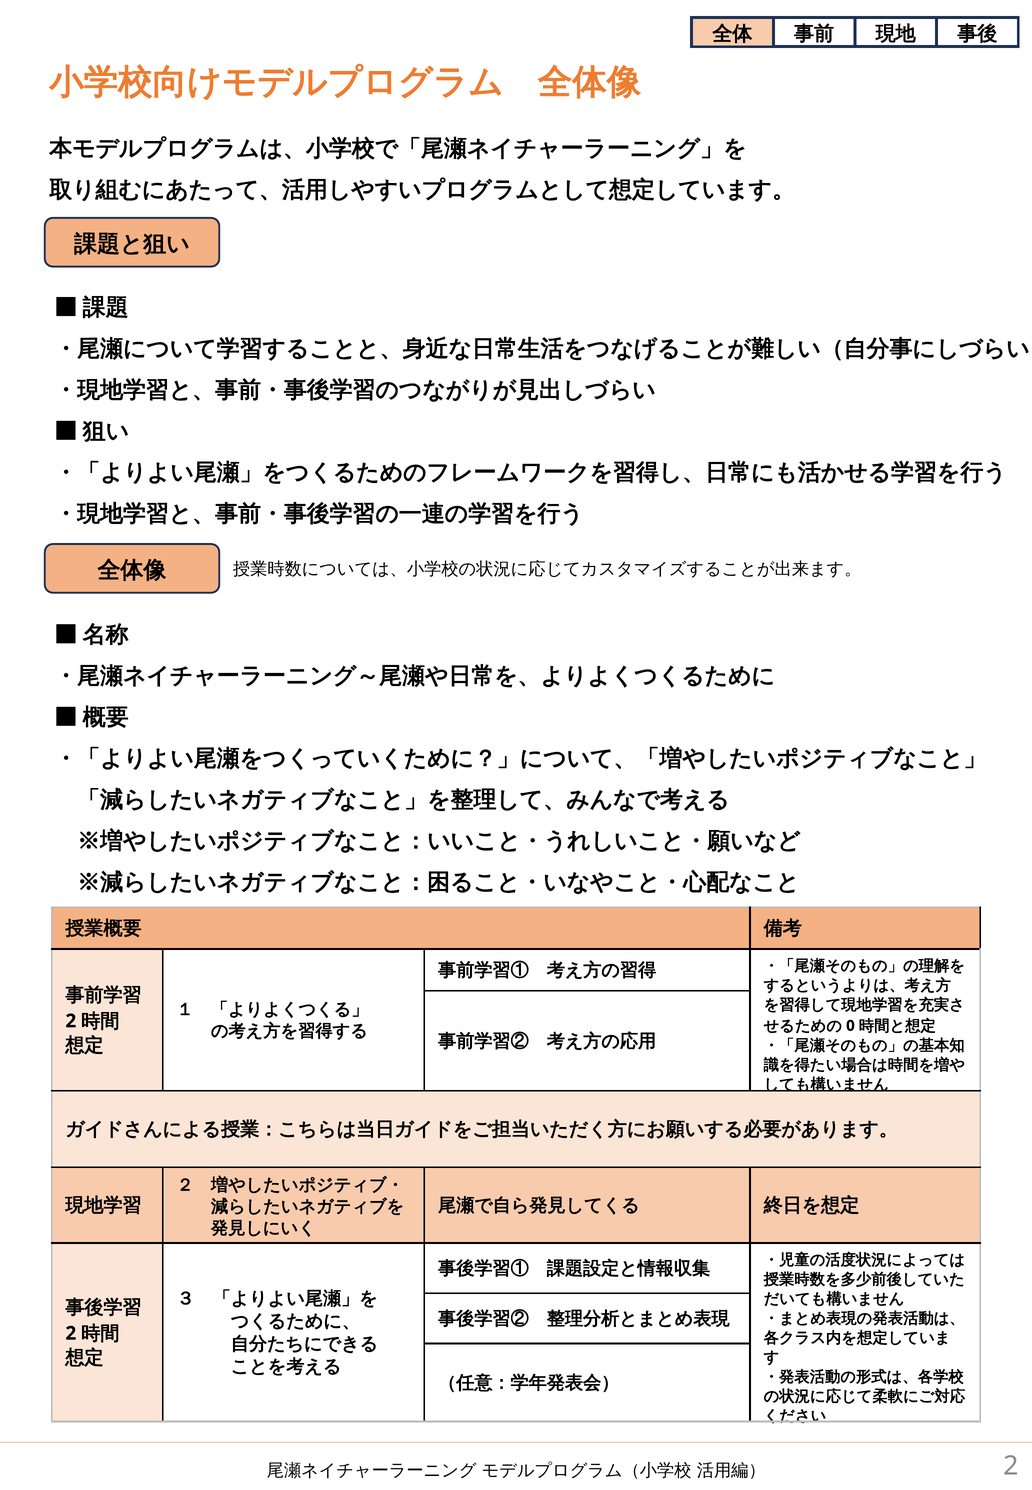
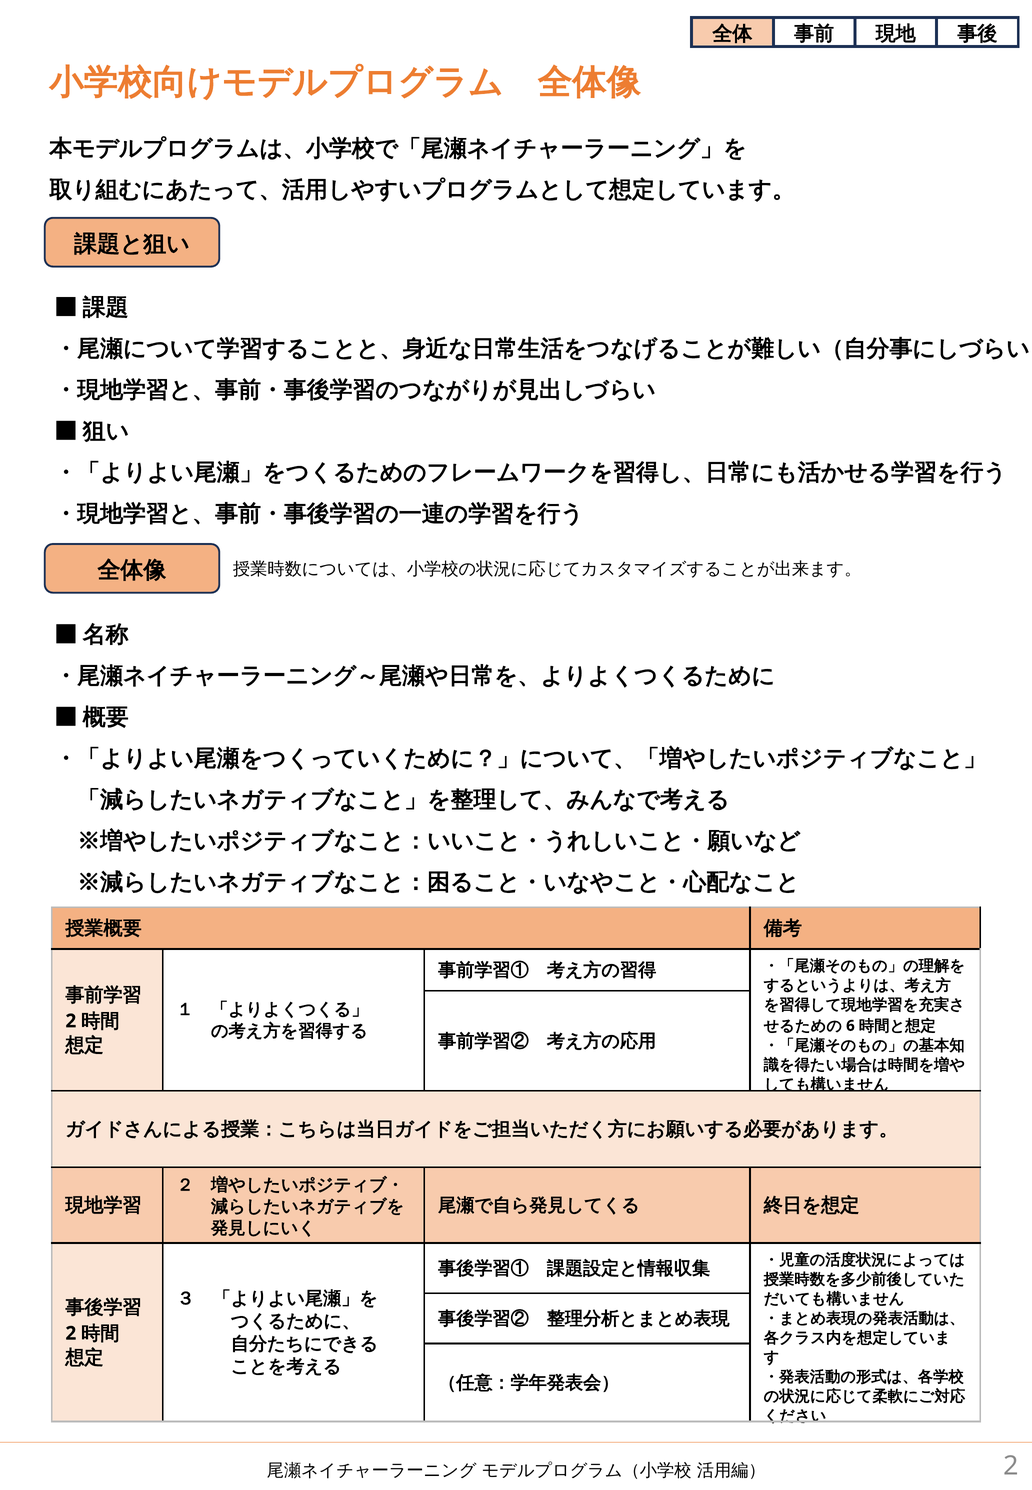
0: 0 -> 6 (850, 1026)
